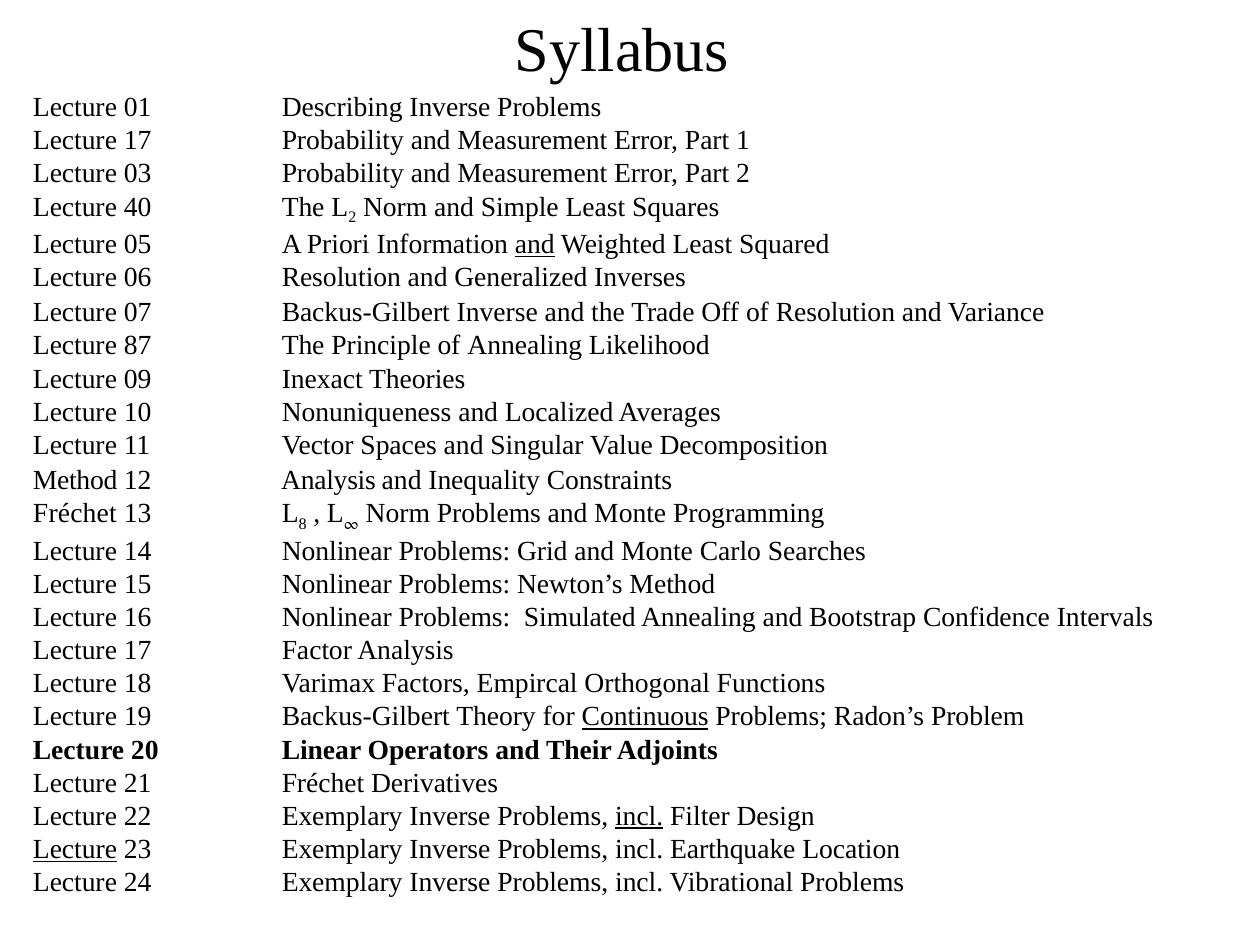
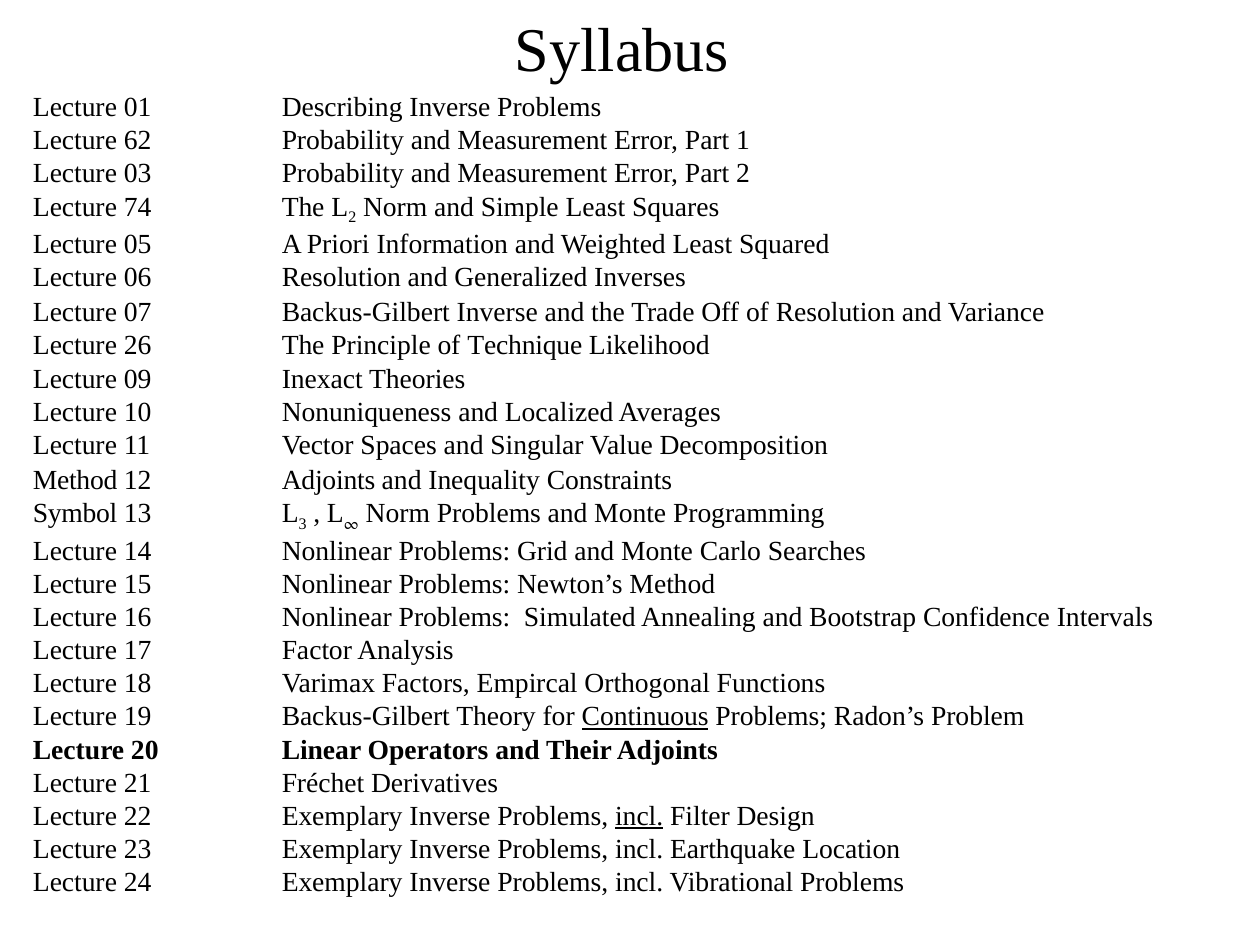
17: 17 -> 62 (138, 141)
40: 40 -> 74 (138, 207)
and underline: present -> none (535, 245)
87: 87 -> 26 (138, 346)
of Annealing: Annealing -> Technique (525, 346)
12 Analysis: Analysis -> Adjoints (329, 480)
Fréchet: Fréchet -> Symbol (75, 513)
8: 8 -> 3 (303, 524)
Lecture underline: present -> none (75, 849)
